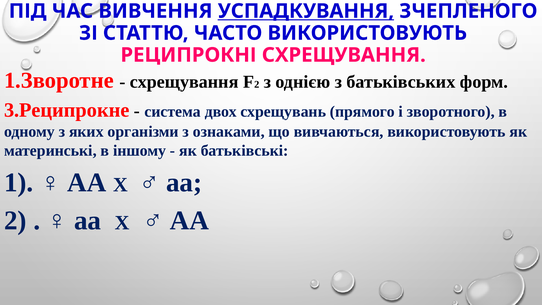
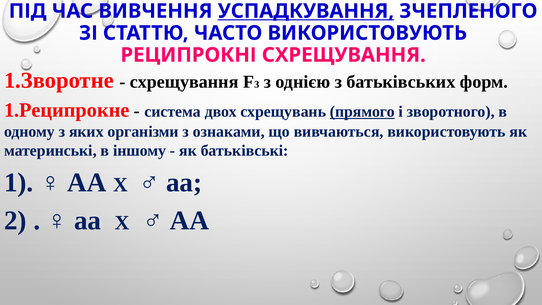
2: 2 -> 3 (257, 85)
3.Реципрокне: 3.Реципрокне -> 1.Реципрокне (67, 110)
прямого underline: none -> present (362, 112)
